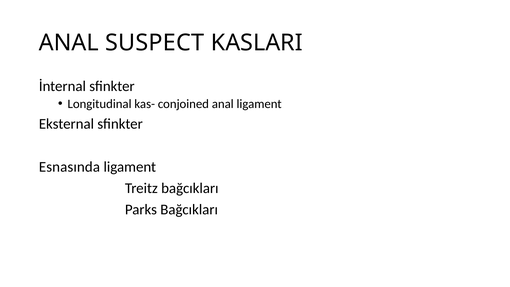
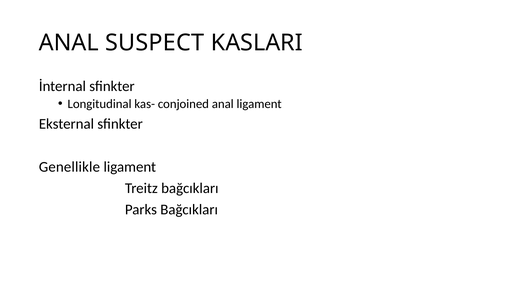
Esnasında: Esnasında -> Genellikle (69, 167)
